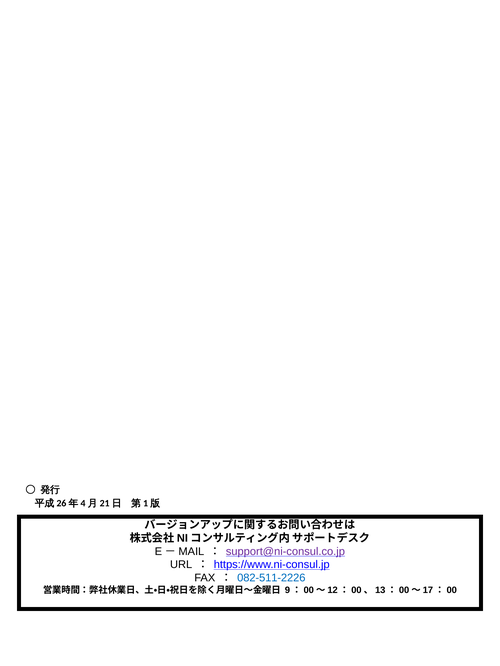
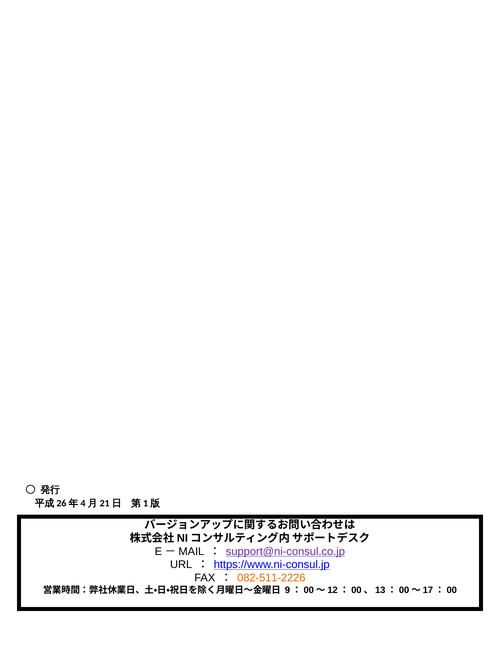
082-511-2226 colour: blue -> orange (271, 579)
